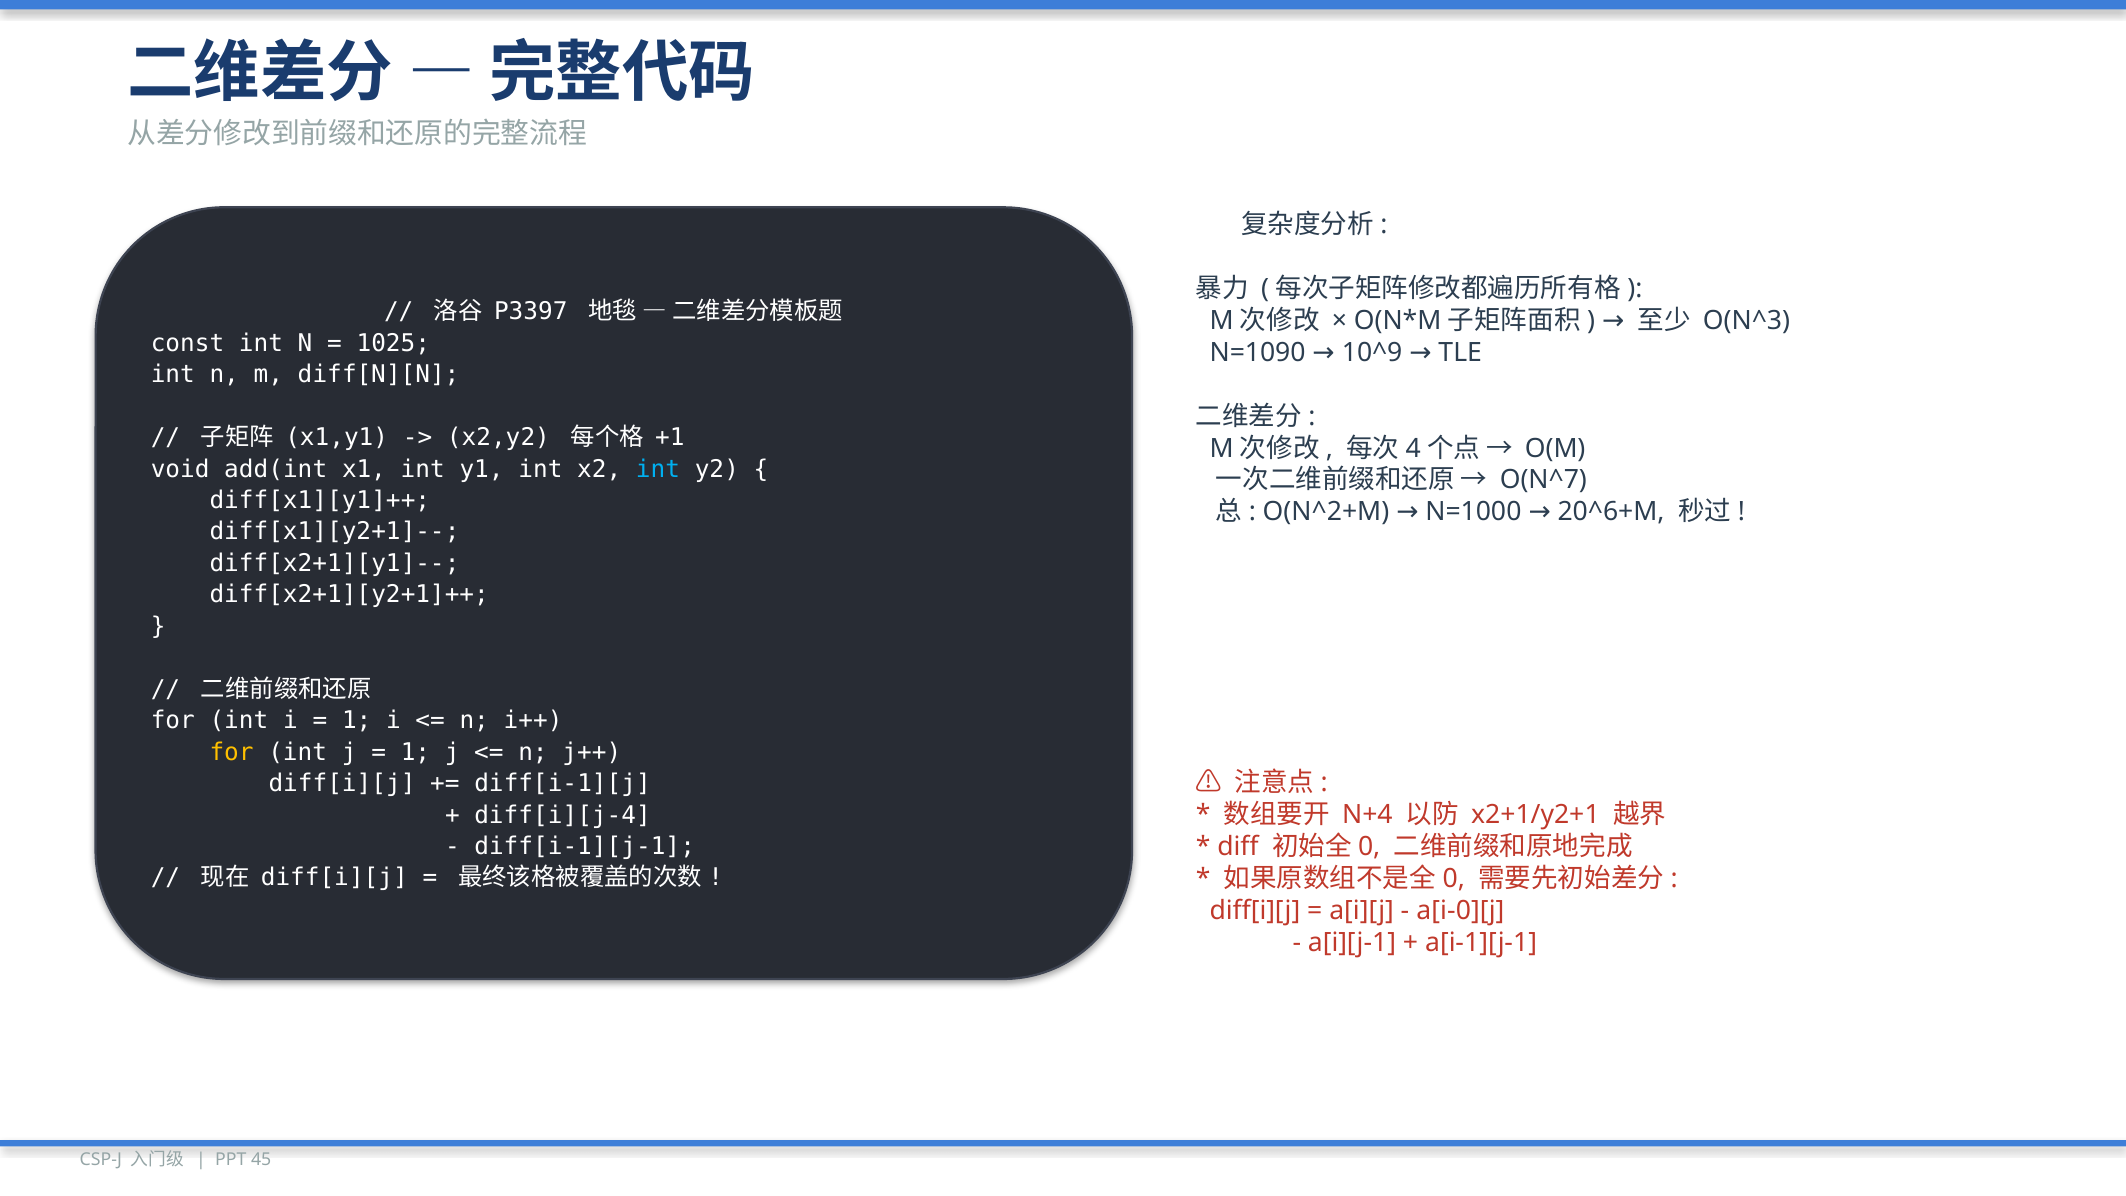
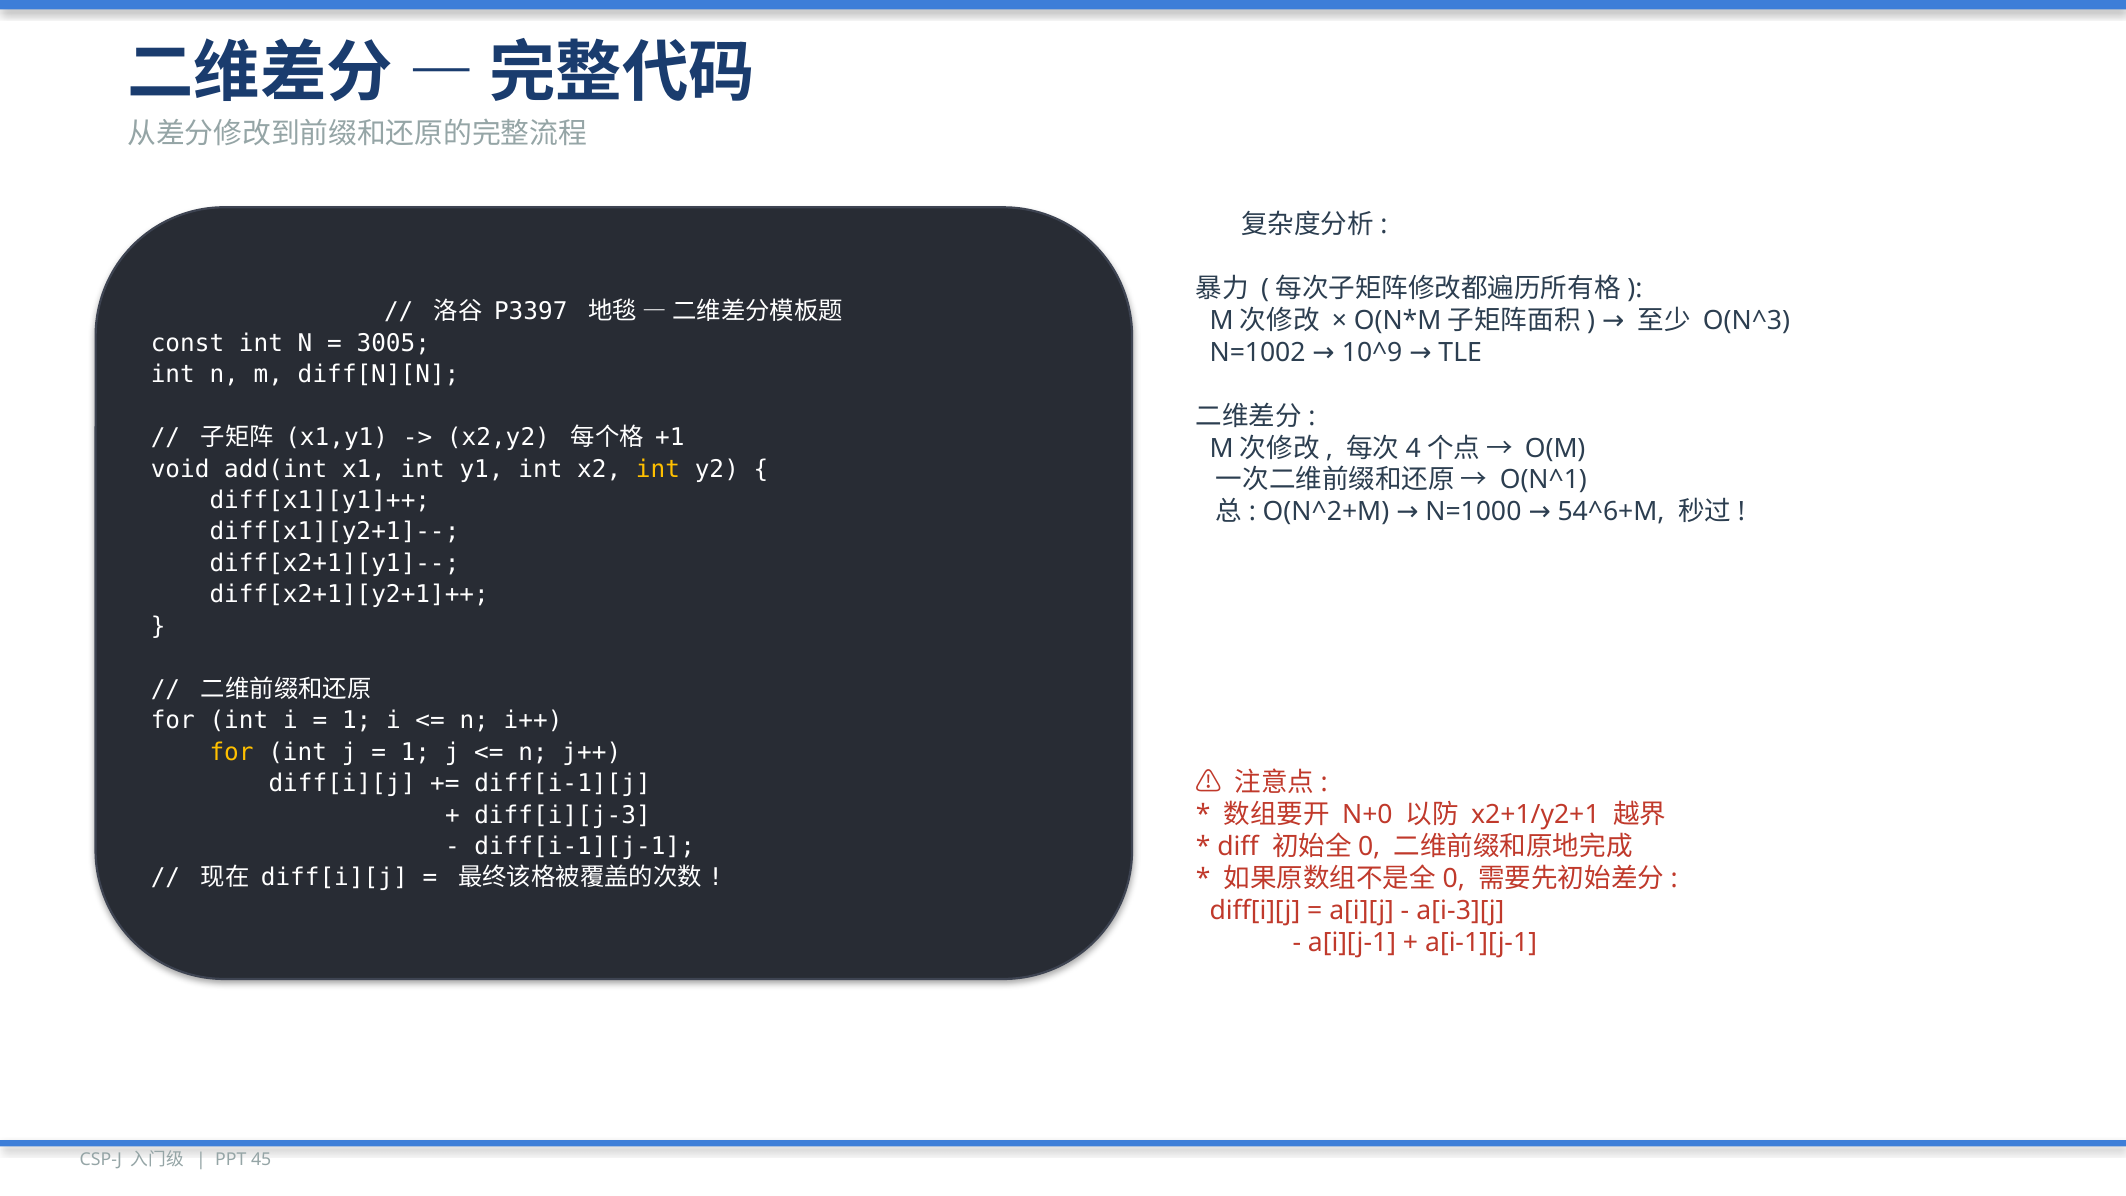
1025: 1025 -> 3005 (393, 343)
N=1090: N=1090 -> N=1002 (1258, 353)
int colour: light blue -> yellow (658, 469)
O(N^7: O(N^7 -> O(N^1 (1543, 480)
20^6+M: 20^6+M -> 54^6+M (1611, 512)
diff[i][j-4: diff[i][j-4 -> diff[i][j-3 (563, 815)
N+4: N+4 -> N+0 (1367, 815)
a[i-0][j: a[i-0][j -> a[i-3][j (1460, 911)
